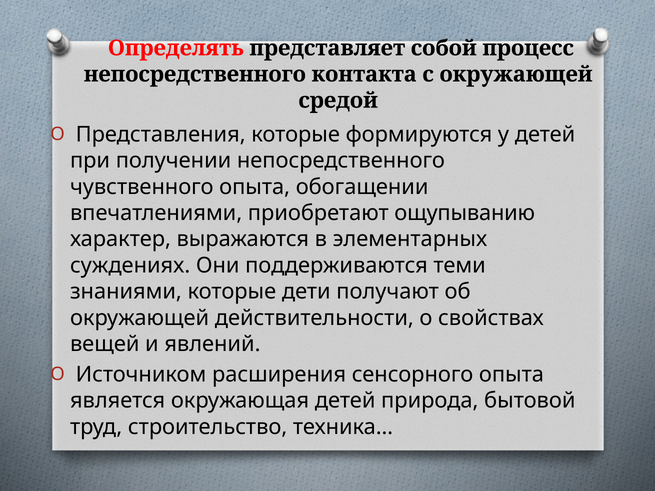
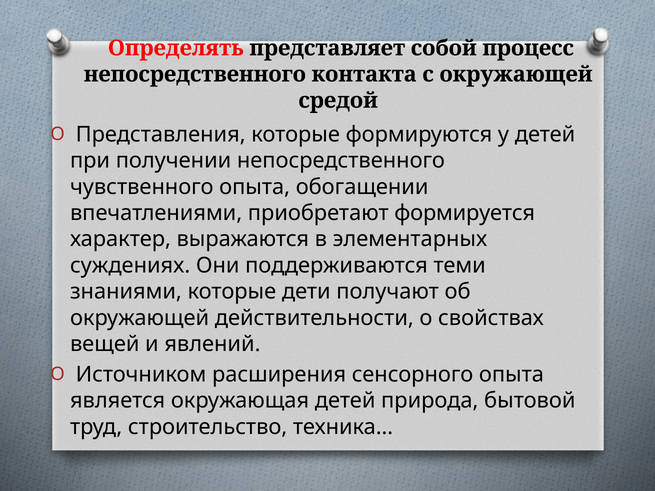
ощупыванию: ощупыванию -> формируется (465, 213)
